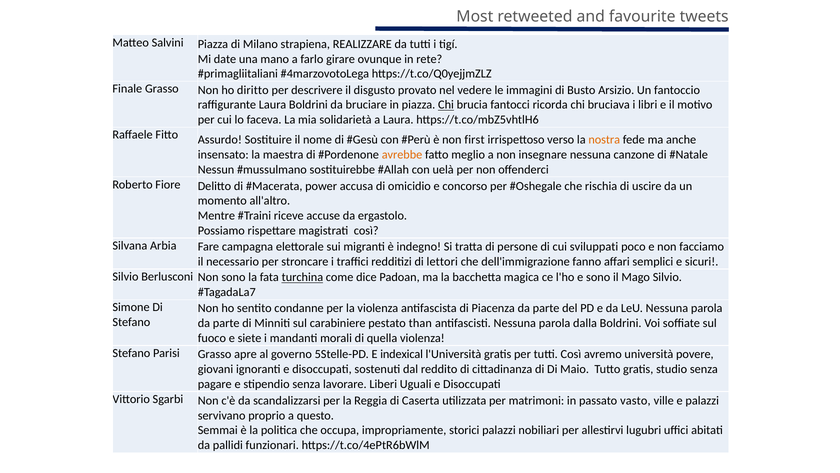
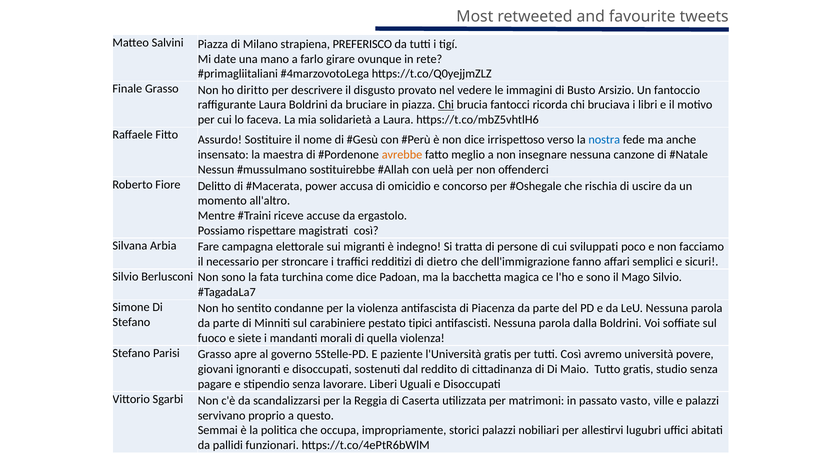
REALIZZARE: REALIZZARE -> PREFERISCO (362, 44)
non first: first -> dice (475, 140)
nostra colour: orange -> blue (604, 140)
lettori: lettori -> dietro (442, 261)
turchina underline: present -> none (302, 277)
than: than -> tipici (420, 323)
indexical: indexical -> paziente (402, 354)
